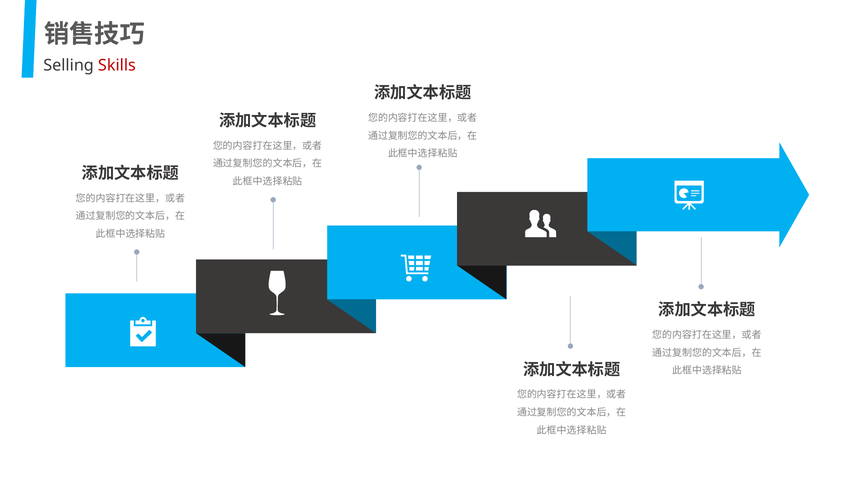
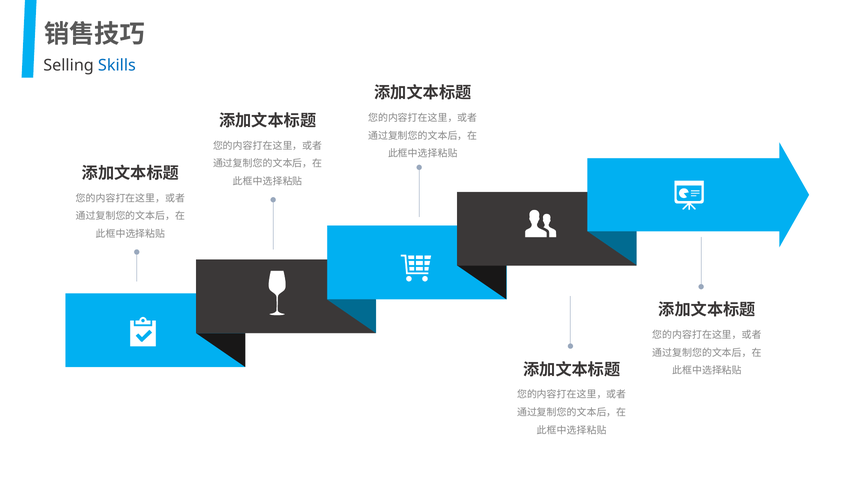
Skills colour: red -> blue (117, 66)
